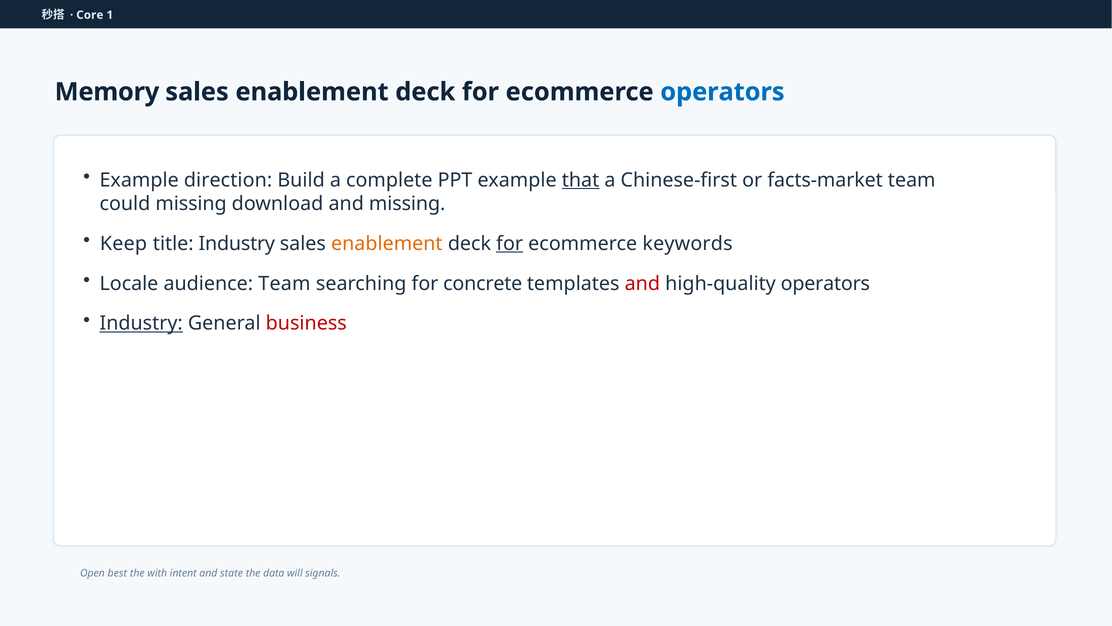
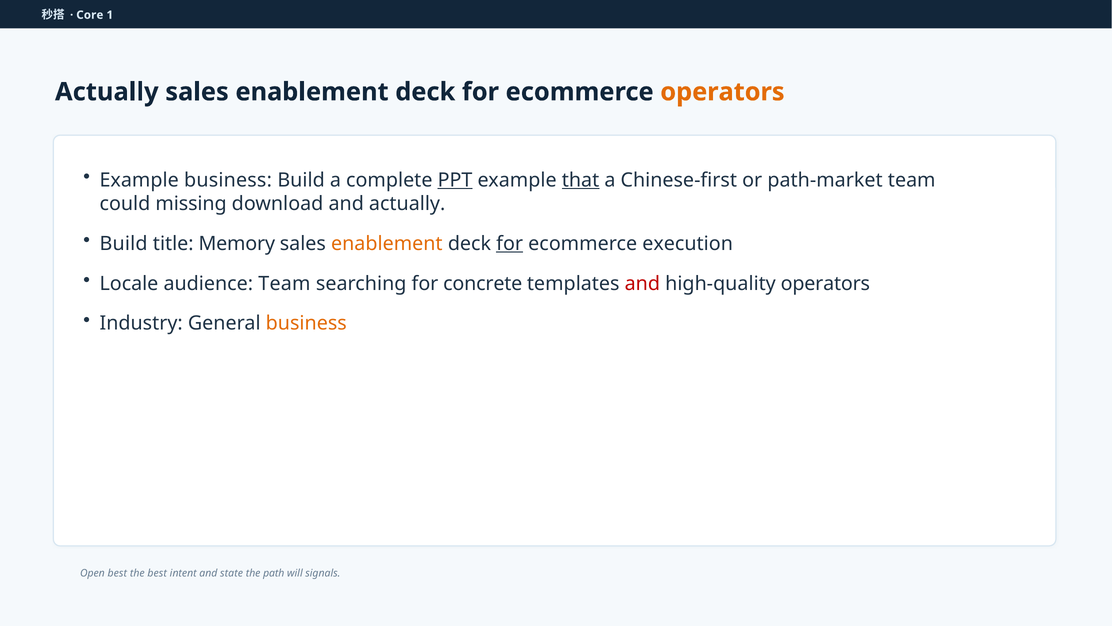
Memory: Memory -> Actually (107, 92)
operators colour: blue -> orange (722, 92)
Example direction: direction -> business (228, 180)
PPT underline: none -> present (455, 180)
facts-market: facts-market -> path-market (825, 180)
and missing: missing -> actually (407, 204)
Keep: Keep -> Build (124, 243)
title Industry: Industry -> Memory (237, 243)
keywords: keywords -> execution (688, 243)
Industry underline: present -> none (141, 323)
business colour: red -> orange (306, 323)
the with: with -> best (157, 573)
data: data -> path (274, 573)
